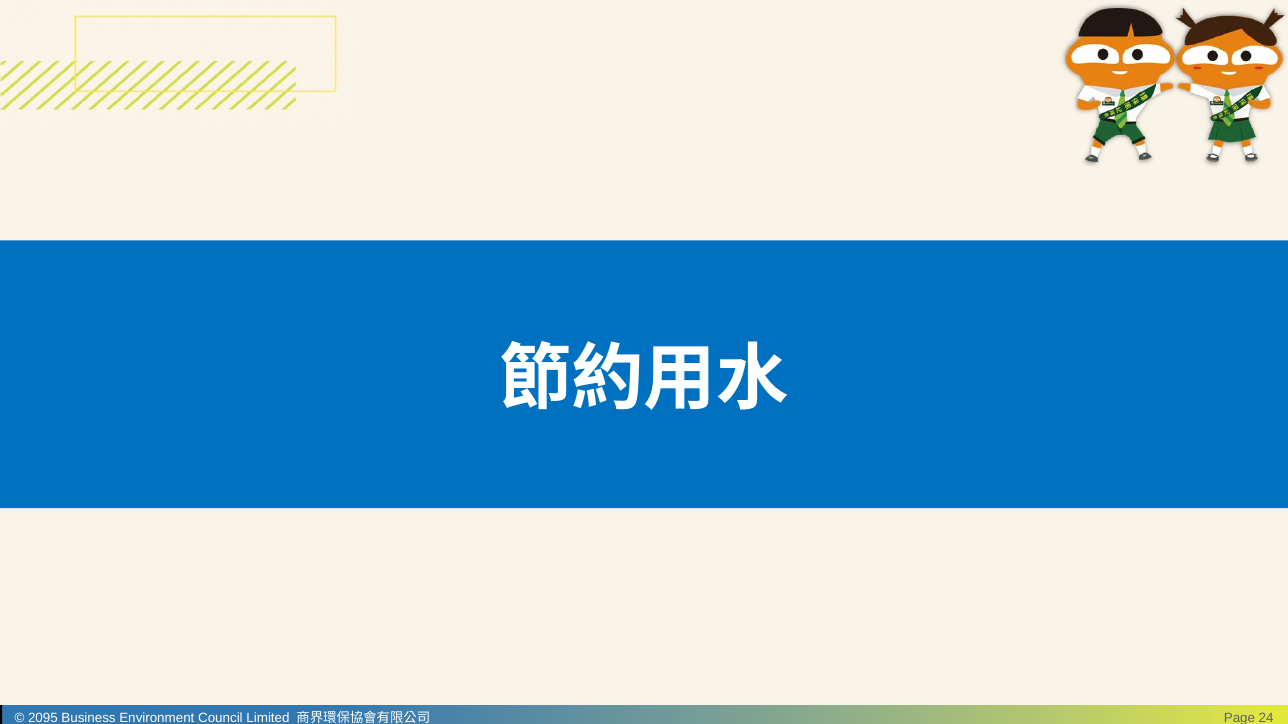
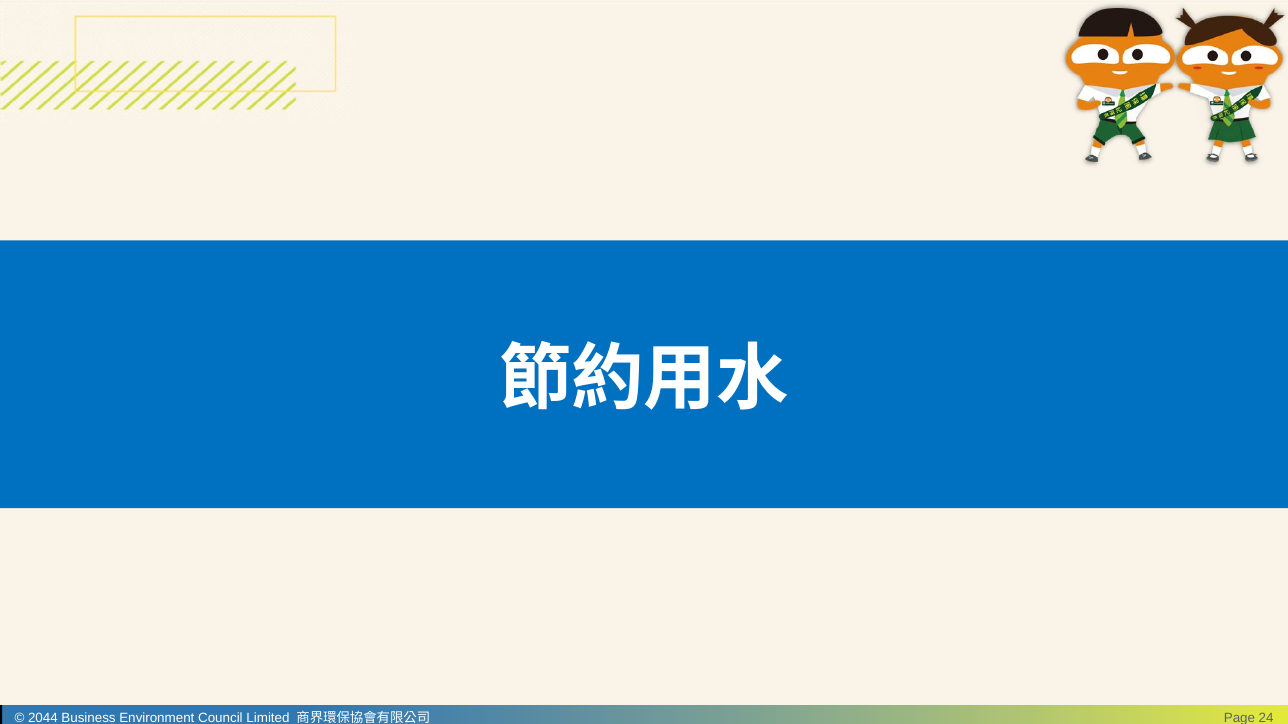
2095: 2095 -> 2044 (43, 718)
